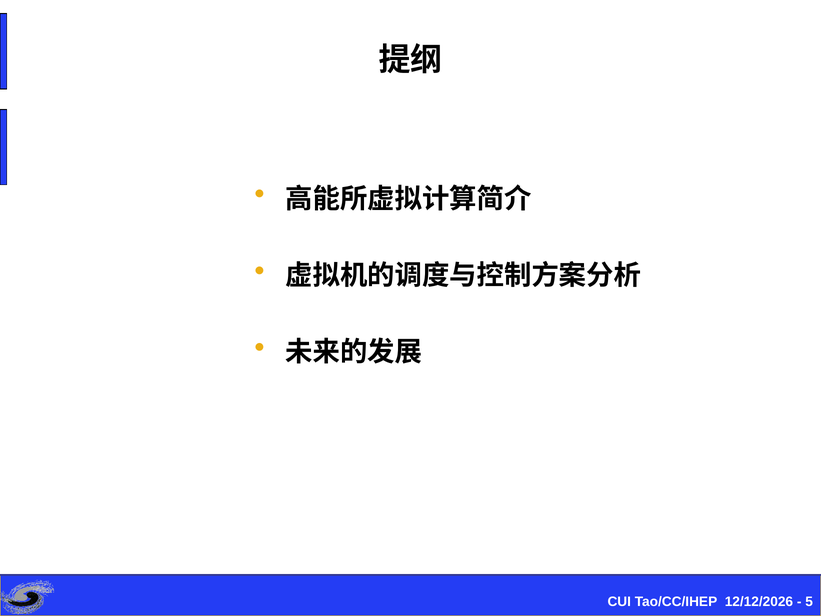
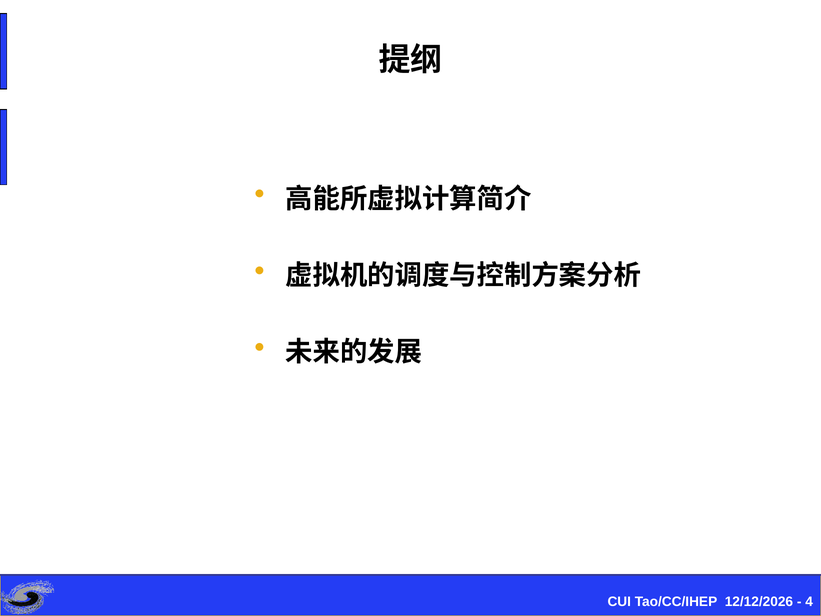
5: 5 -> 4 (809, 602)
